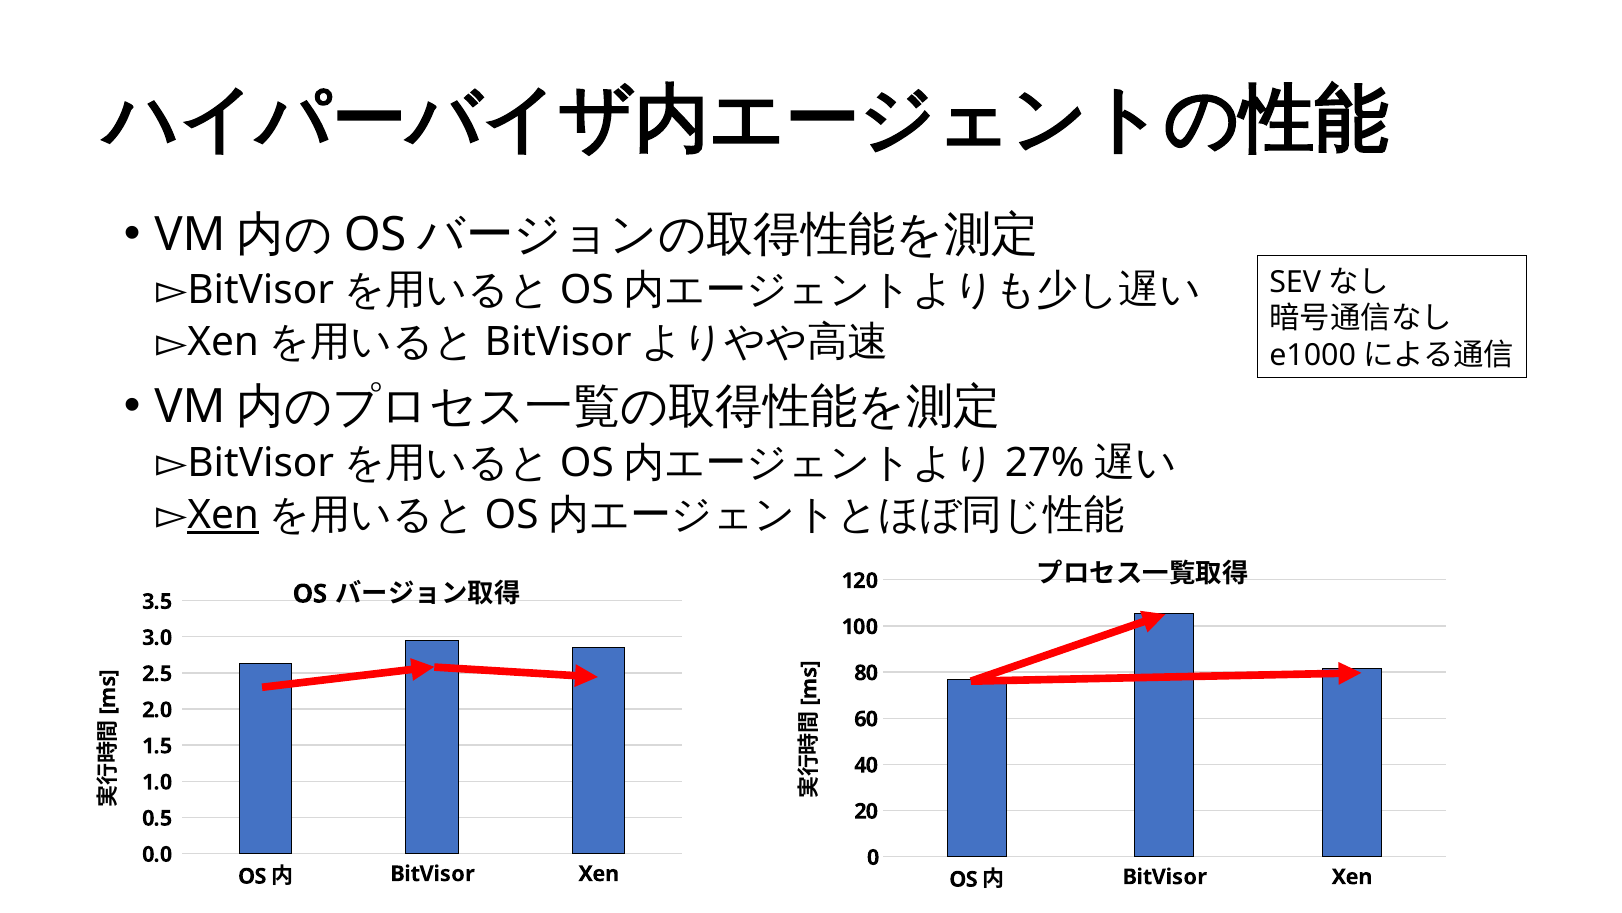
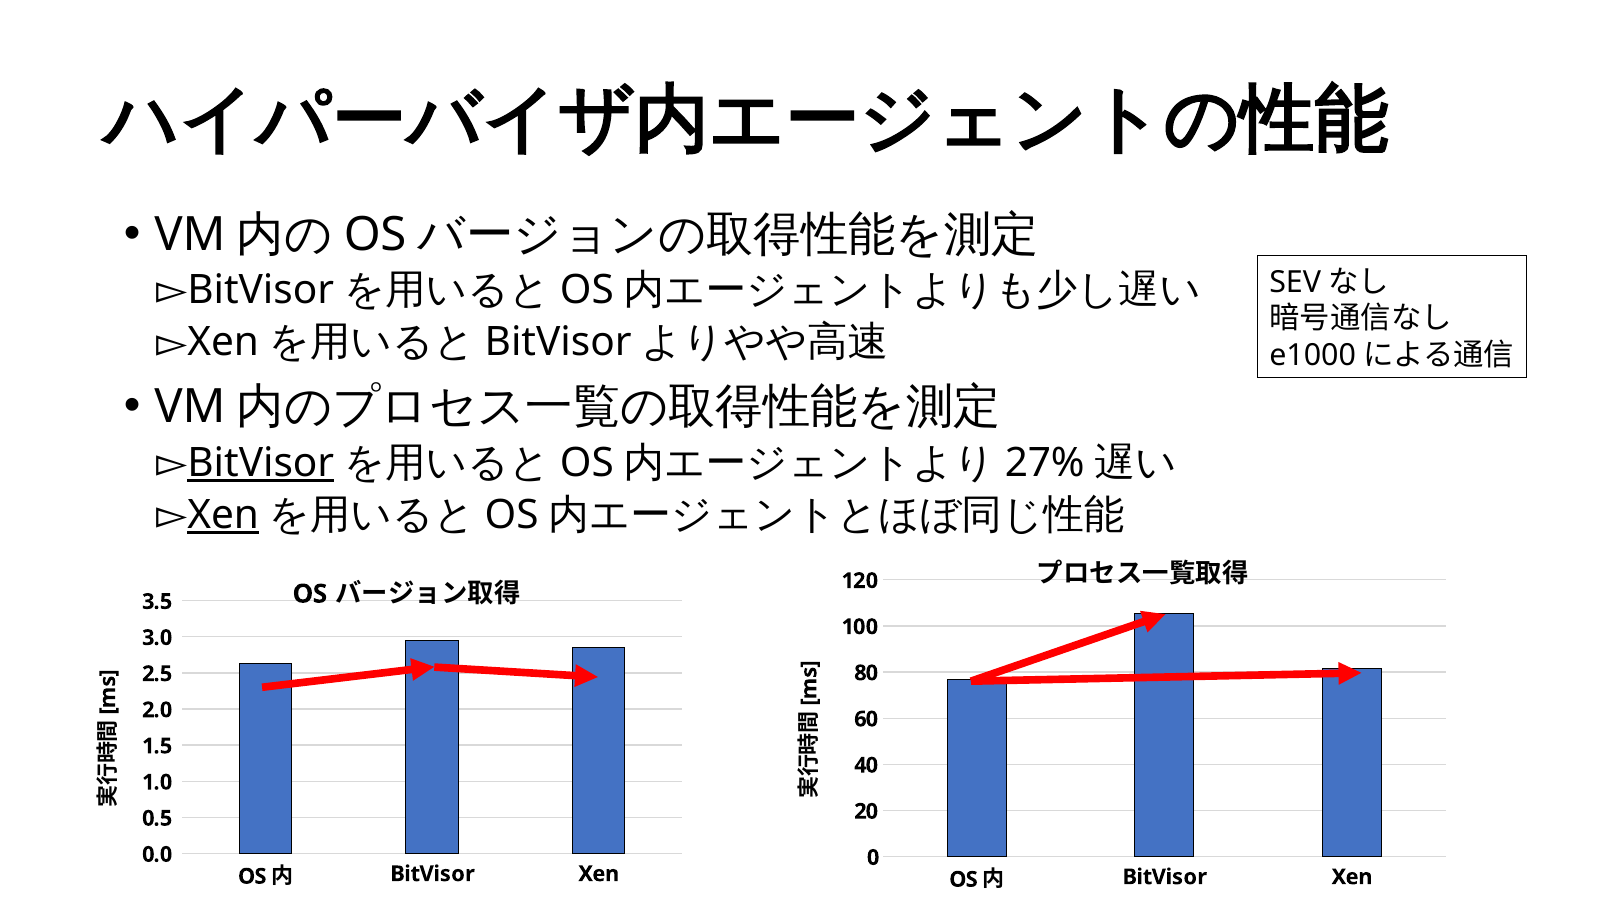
BitVisor underline: none -> present (261, 463)
